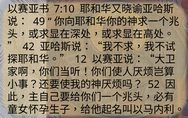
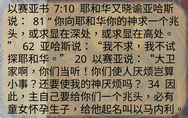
49: 49 -> 81 (39, 21)
42: 42 -> 62 (29, 47)
12: 12 -> 20 (81, 59)
52: 52 -> 34 (154, 84)
